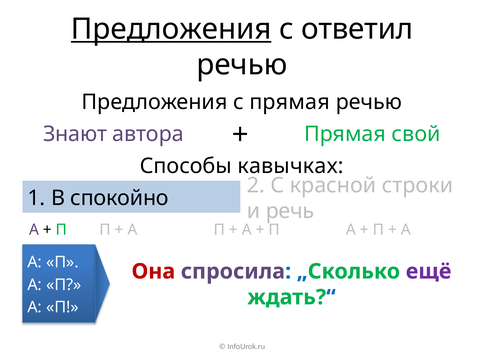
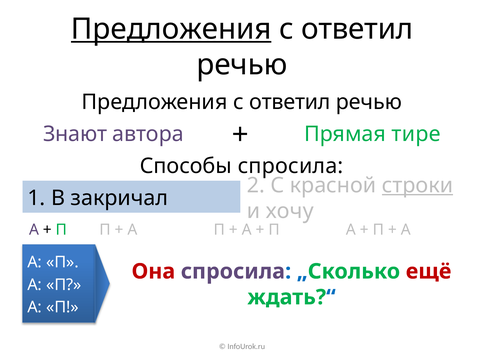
прямая: прямая -> ответил (290, 102)
свой: свой -> тире (416, 134)
Способы кавычках: кавычках -> спросила (291, 166)
строки underline: none -> present (417, 185)
спокойно: спокойно -> закричал (119, 198)
речь: речь -> хочу (290, 211)
ещё colour: purple -> red (429, 271)
